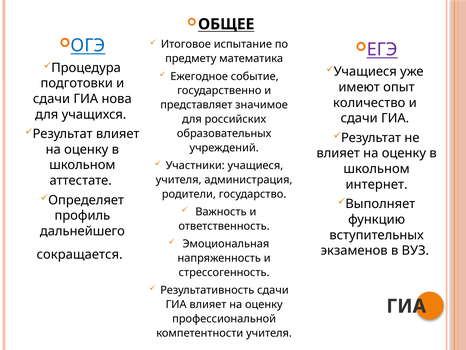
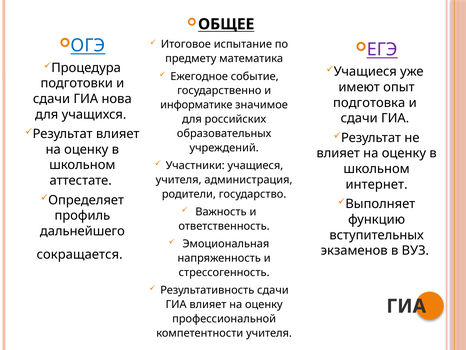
количество: количество -> подготовка (369, 103)
представляет: представляет -> информатике (196, 105)
